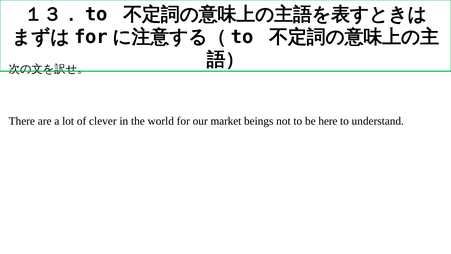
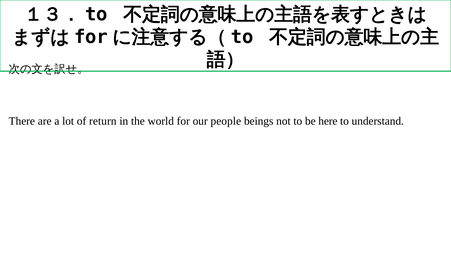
clever: clever -> return (103, 121)
market: market -> people (226, 121)
